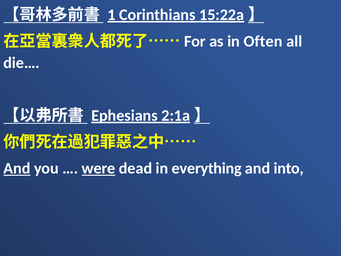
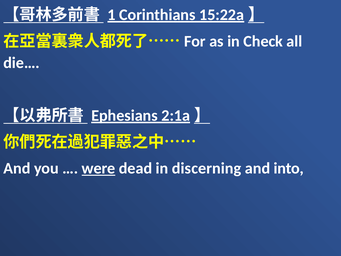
Often: Often -> Check (263, 41)
And underline: present -> none (17, 168)
everything: everything -> discerning (207, 168)
